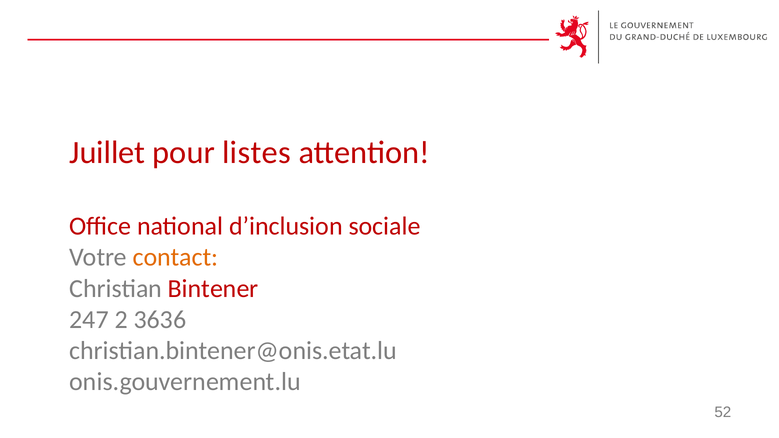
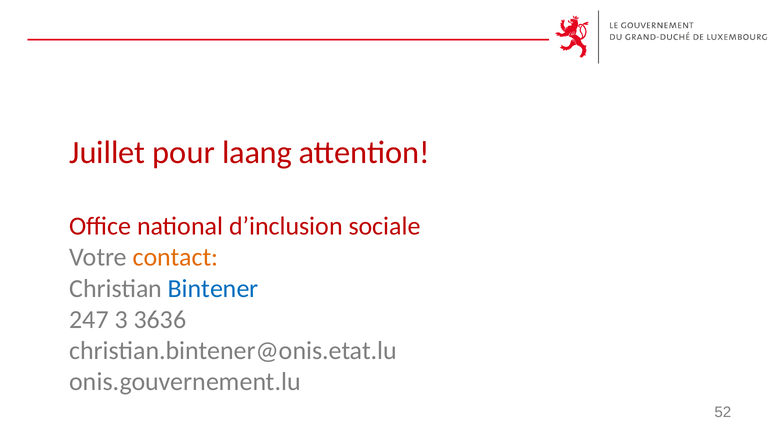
listes: listes -> laang (257, 153)
Bintener colour: red -> blue (213, 289)
2: 2 -> 3 (121, 320)
